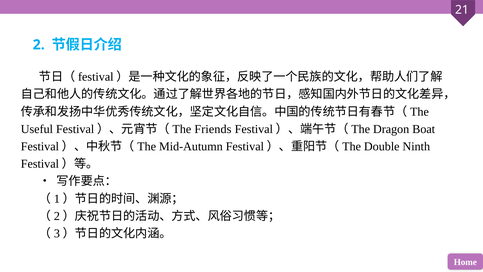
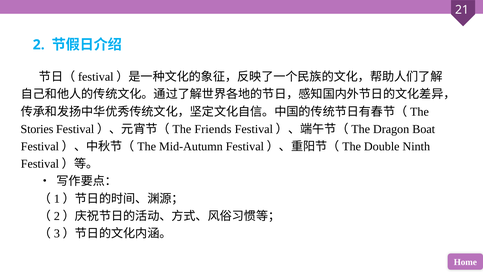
Useful: Useful -> Stories (37, 129)
